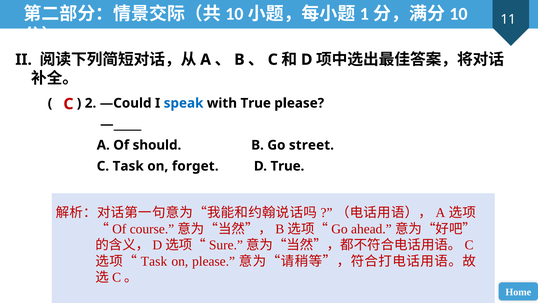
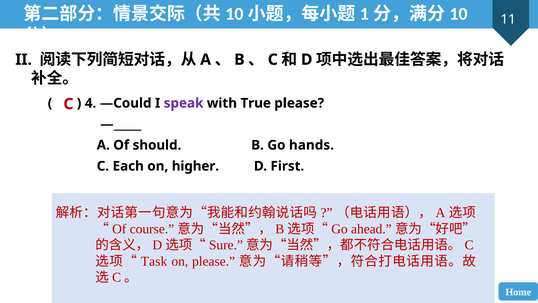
2: 2 -> 4 (91, 103)
speak colour: blue -> purple (184, 103)
street: street -> hands (311, 145)
C Task: Task -> Each (128, 166)
forget: forget -> higher (195, 166)
D True: True -> First (287, 166)
